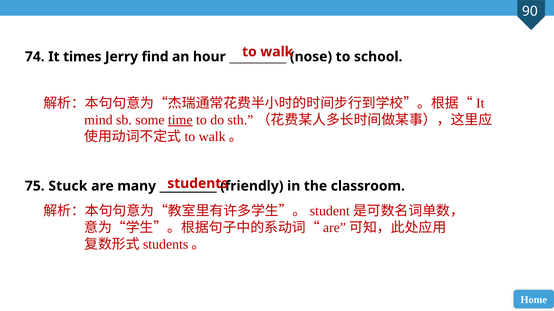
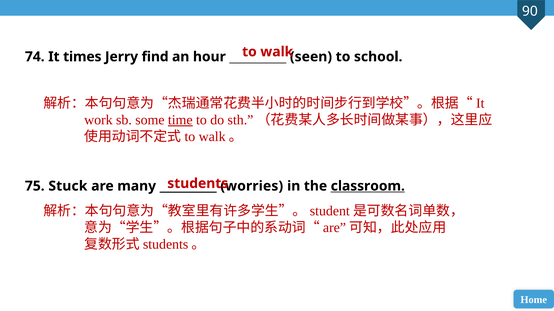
nose: nose -> seen (311, 57)
mind: mind -> work (98, 120)
friendly: friendly -> worries (252, 186)
classroom underline: none -> present (368, 186)
